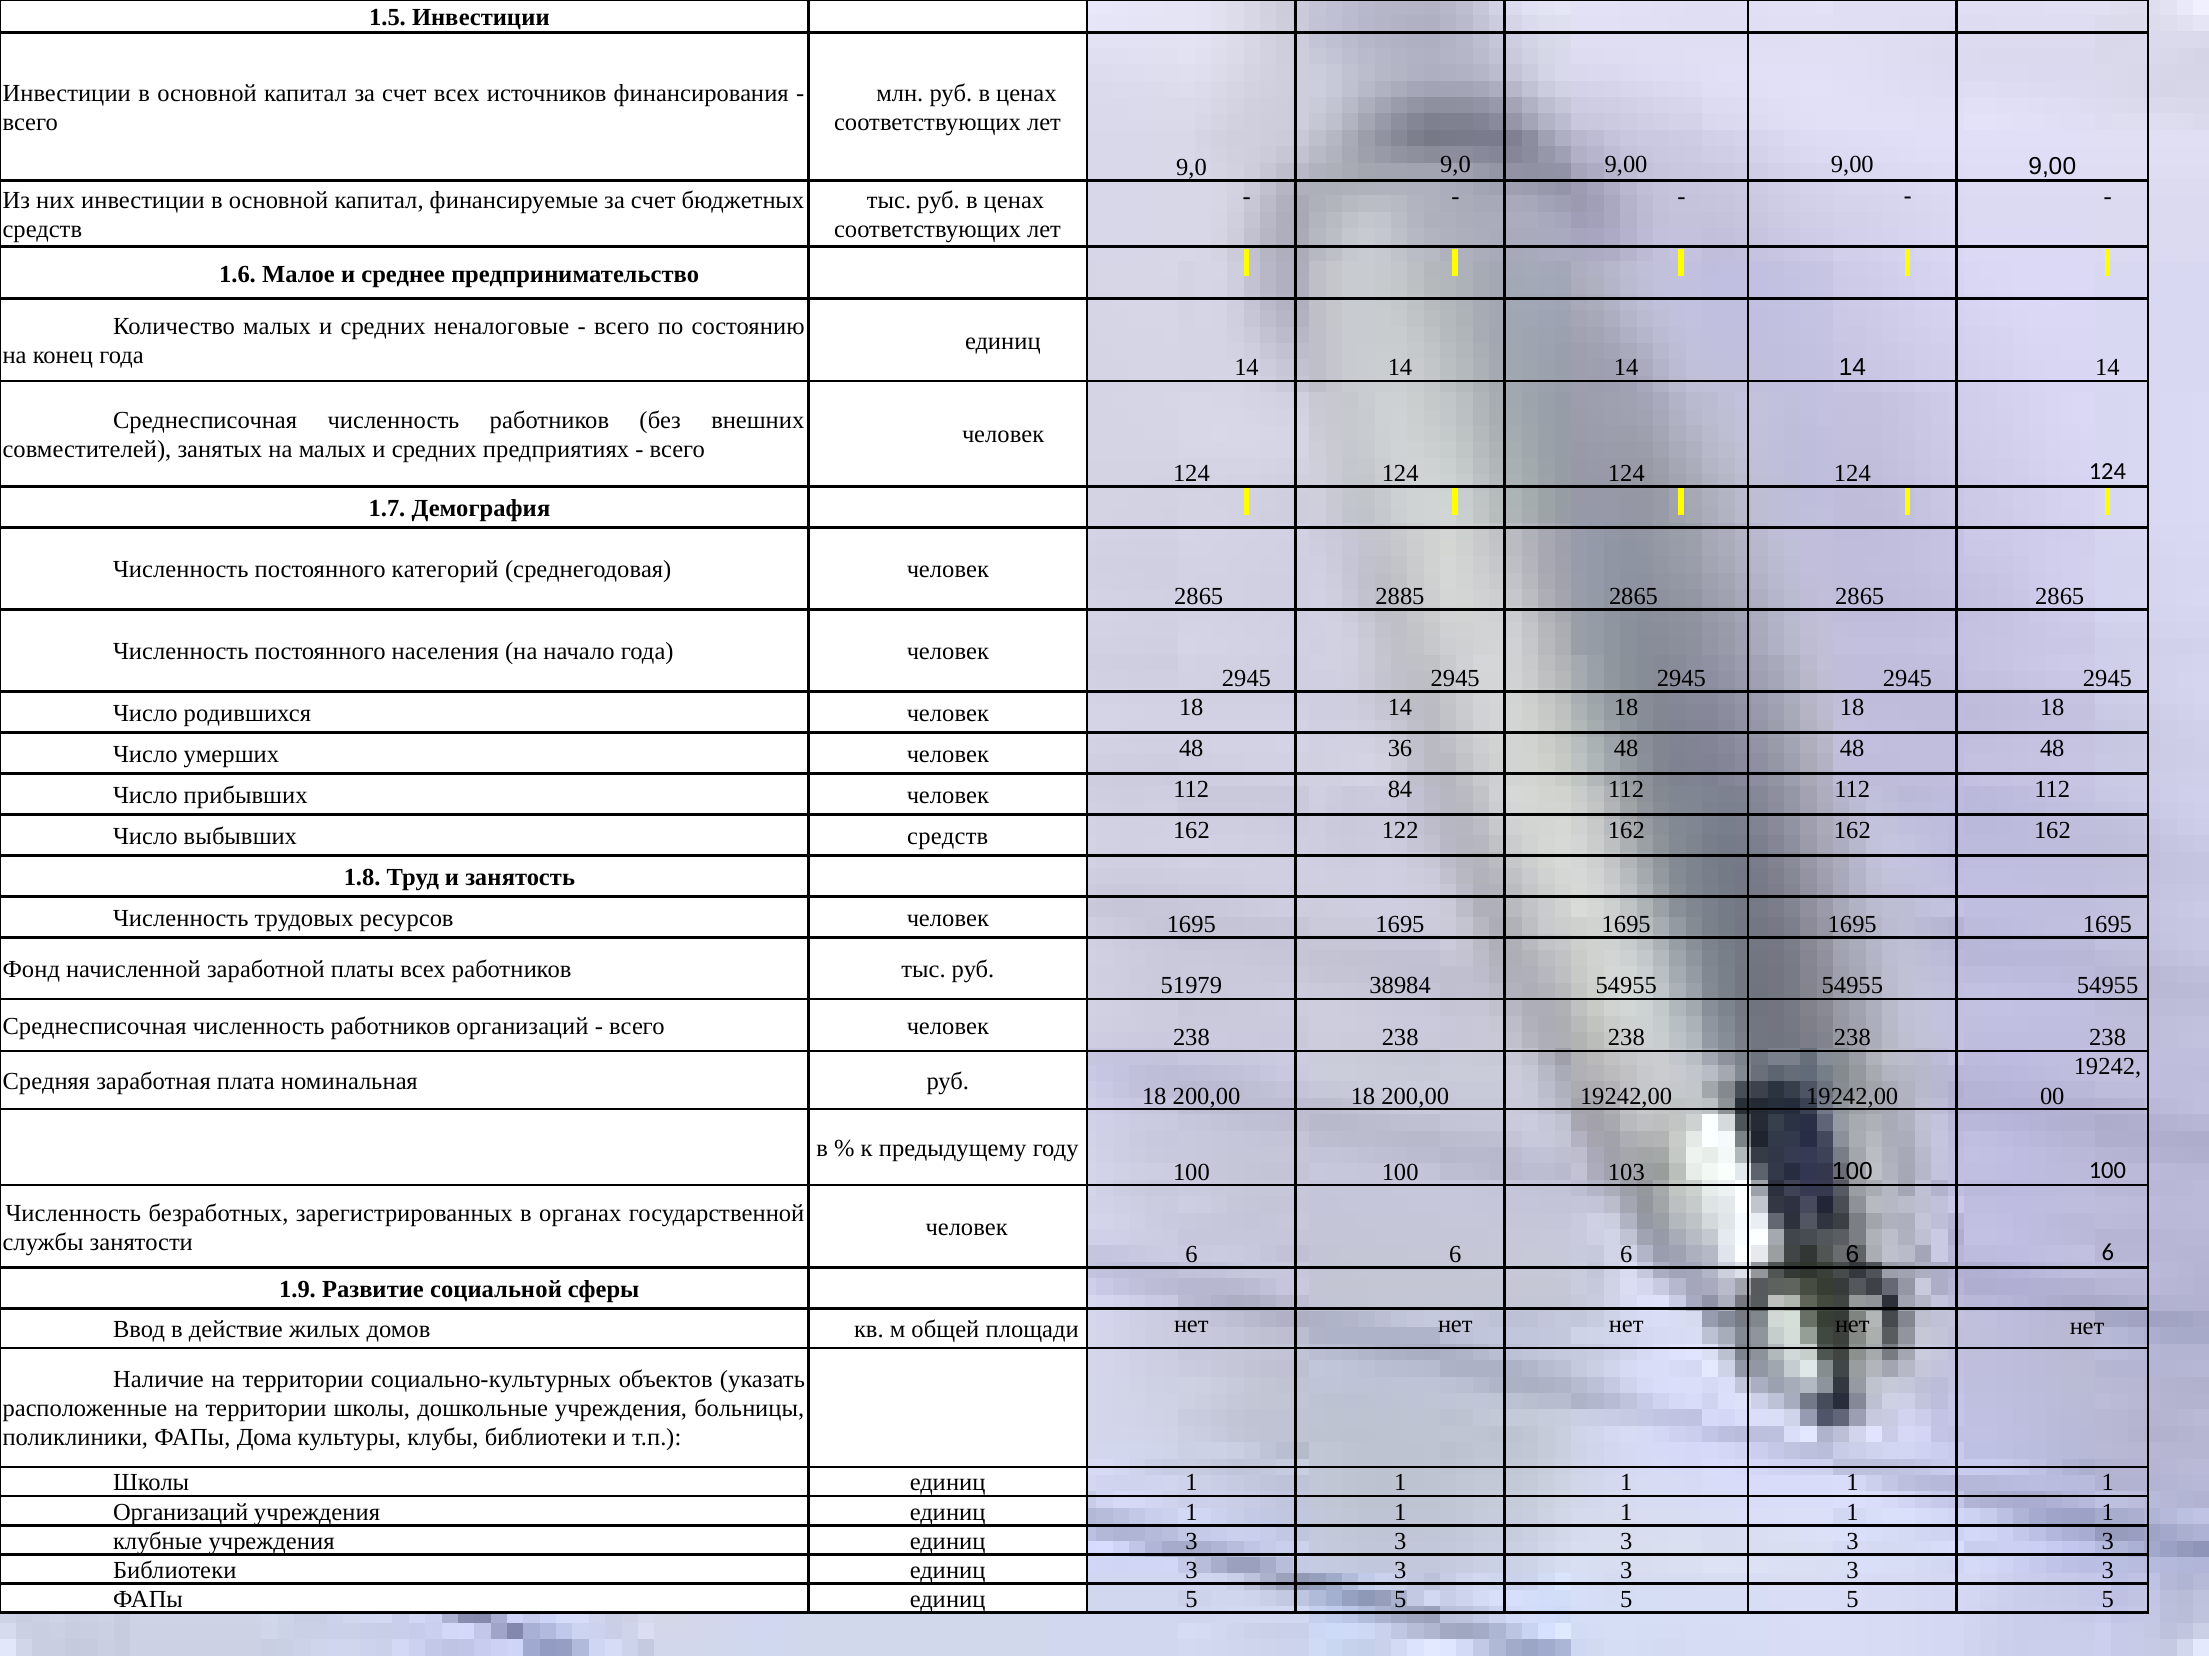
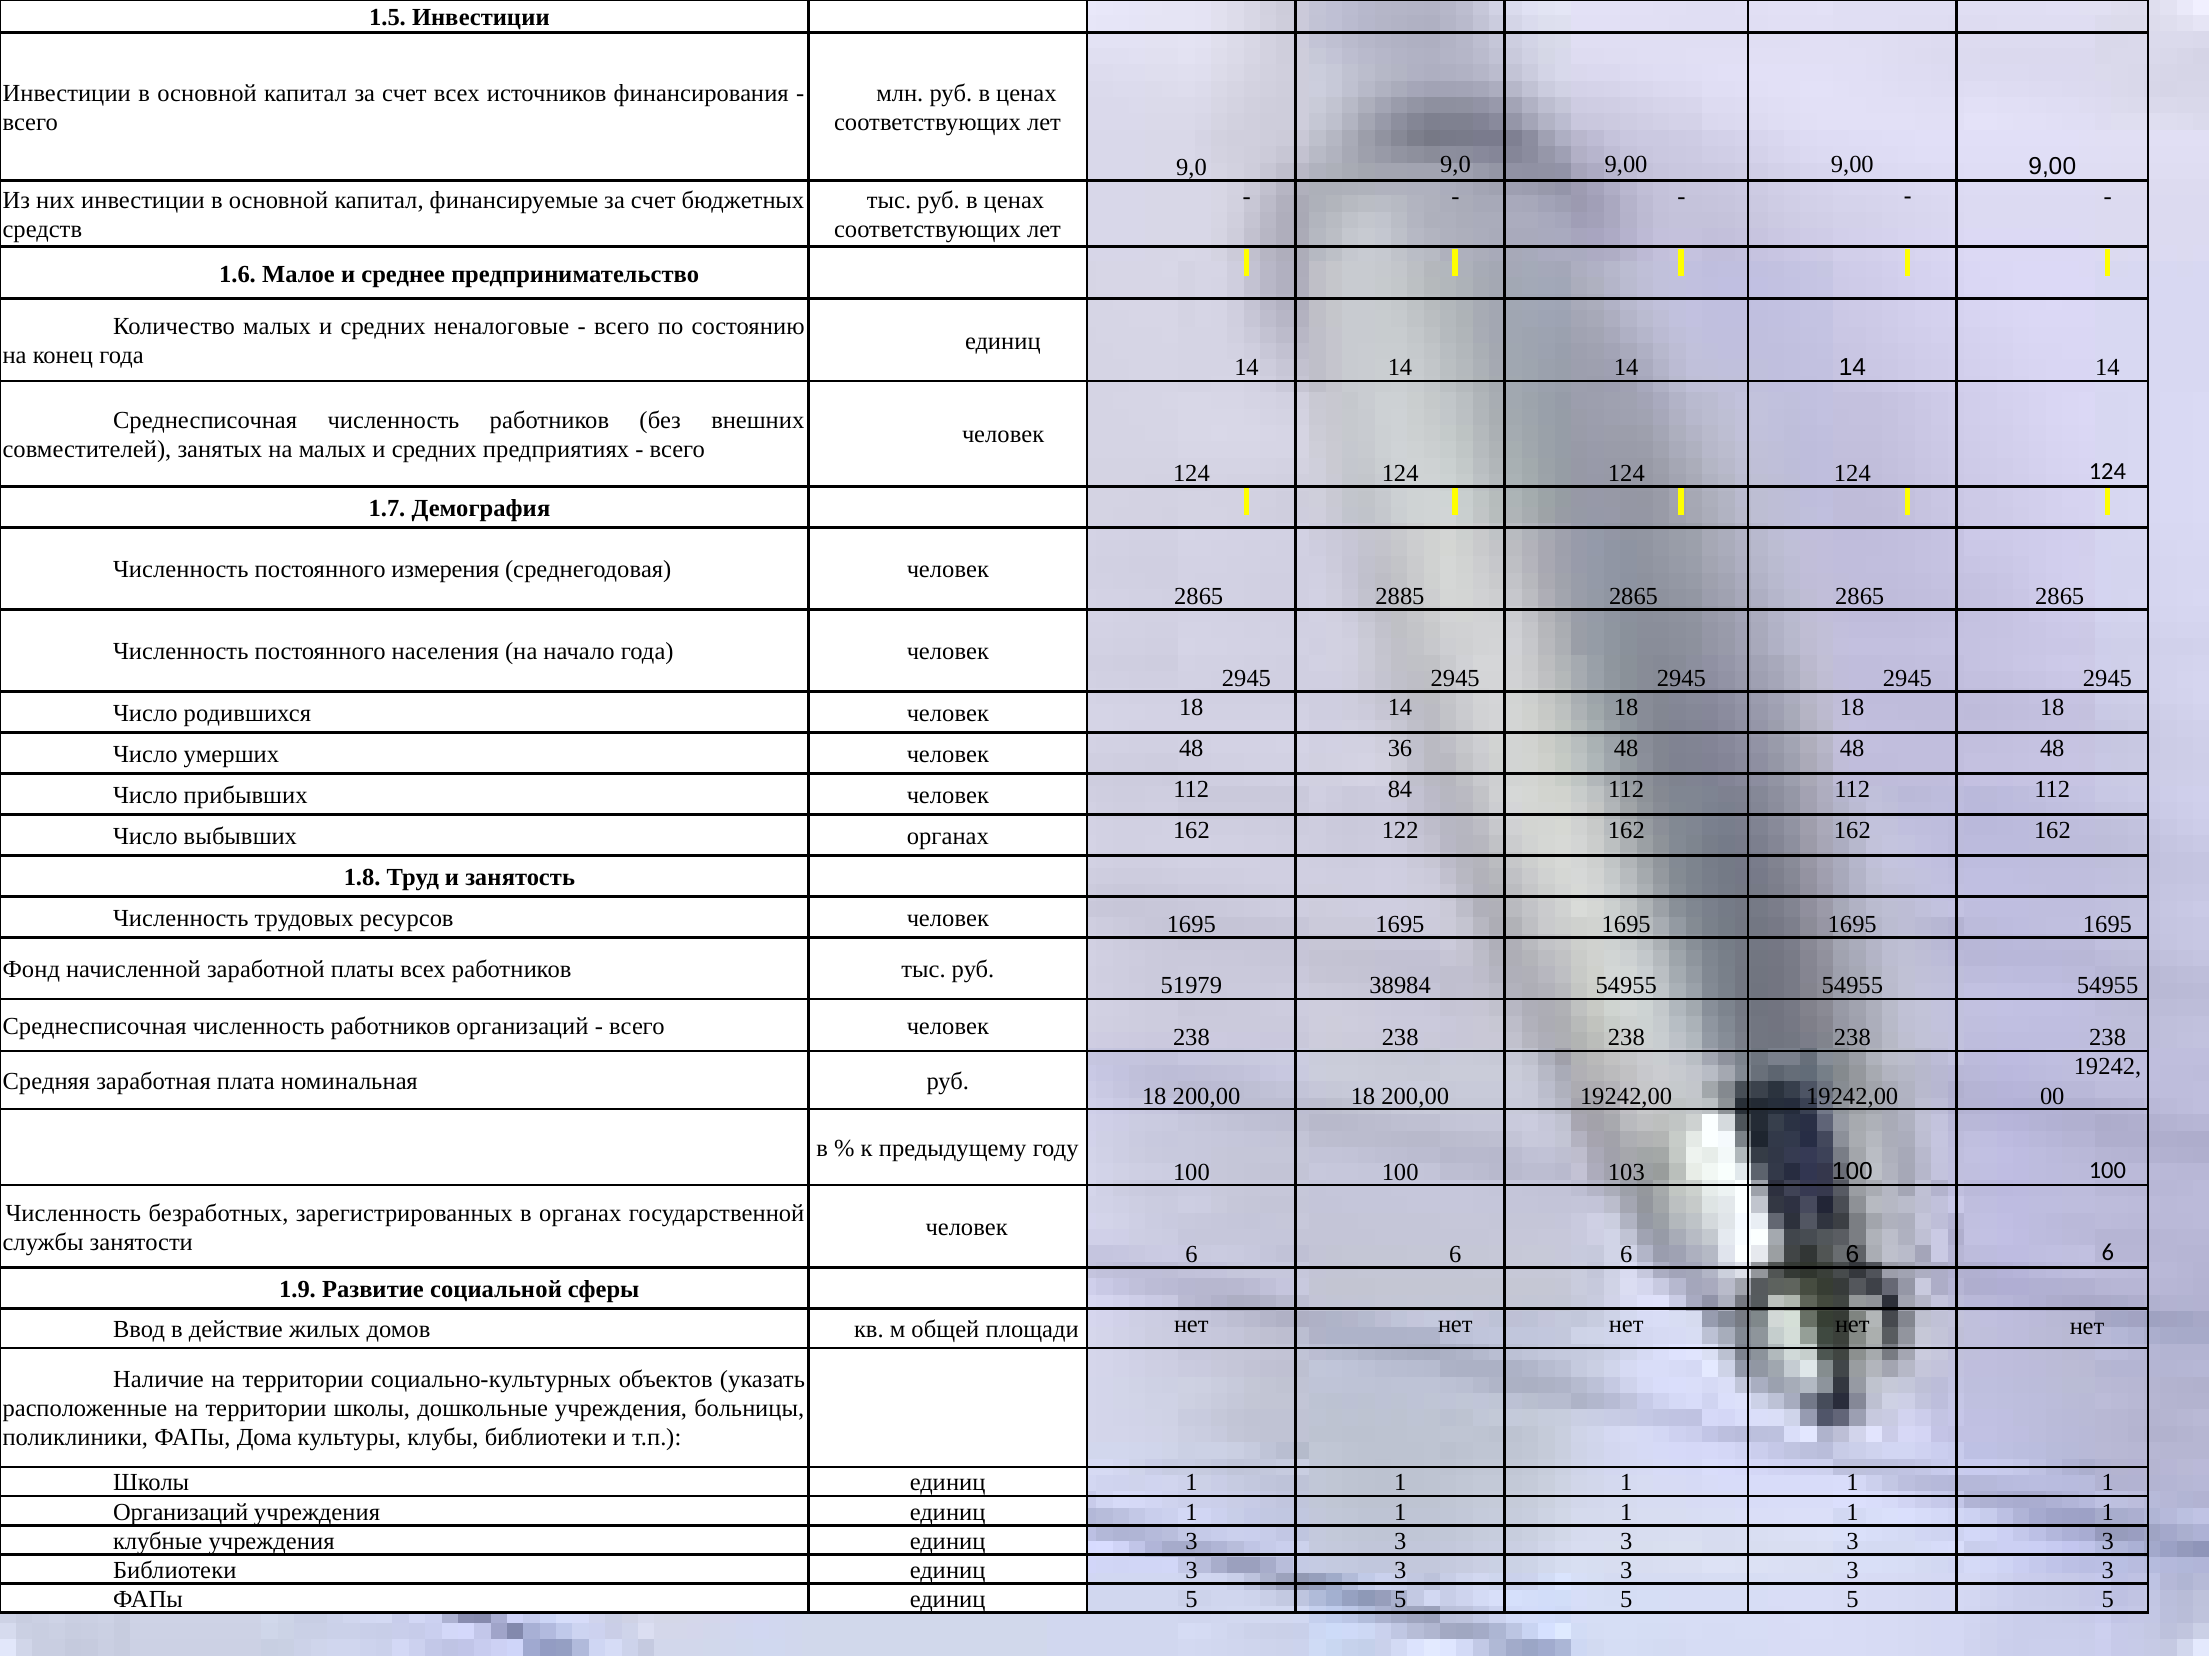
категорий: категорий -> измерения (445, 570)
выбывших средств: средств -> органах (948, 837)
